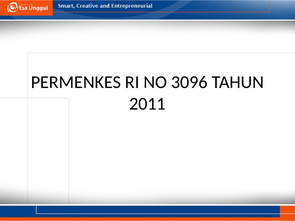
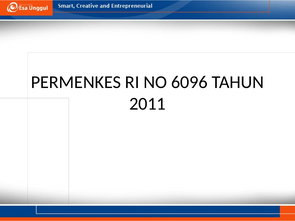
3096: 3096 -> 6096 (189, 82)
